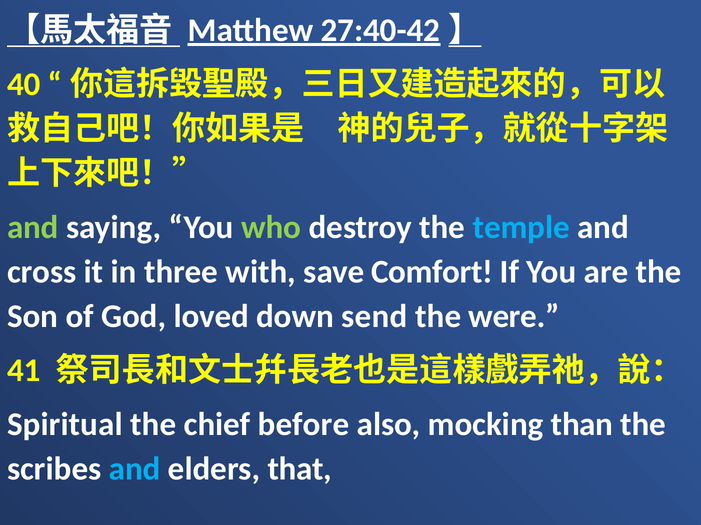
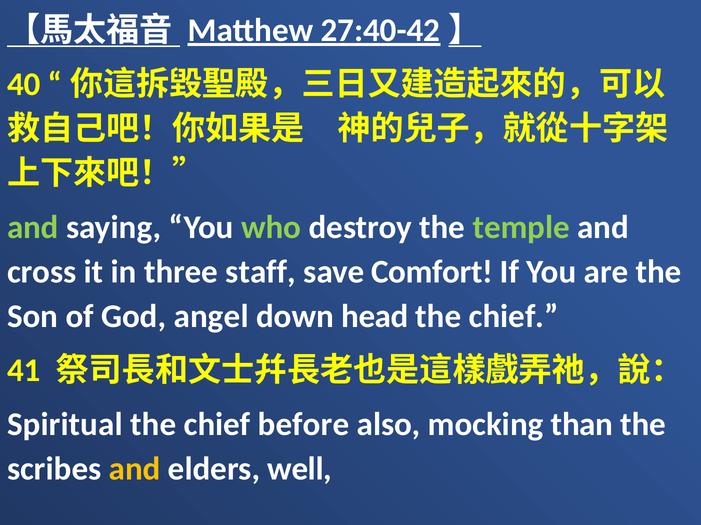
temple colour: light blue -> light green (521, 228)
with: with -> staff (261, 272)
loved: loved -> angel (211, 317)
send: send -> head (375, 317)
were: were -> chief (514, 317)
and colour: light blue -> yellow (135, 470)
that: that -> well (300, 470)
